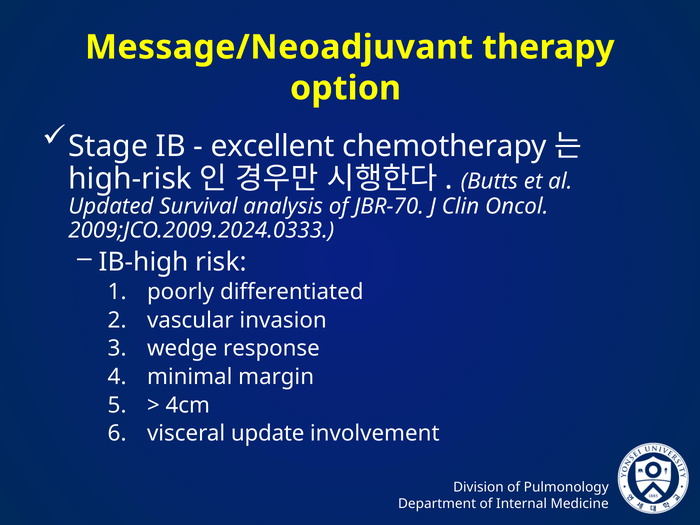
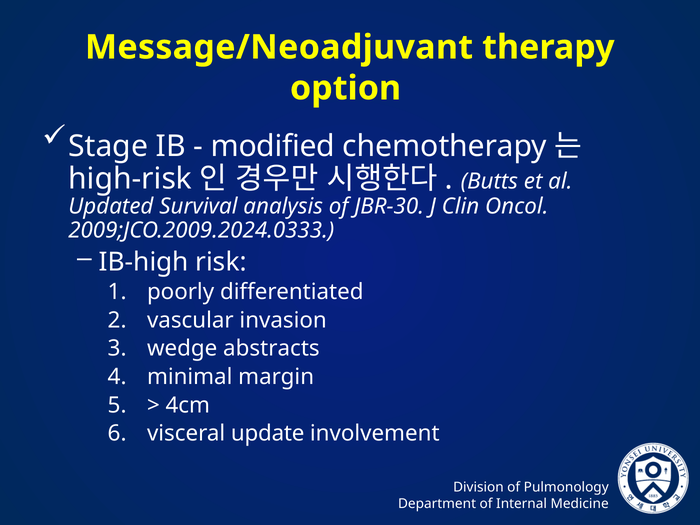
excellent: excellent -> modified (273, 146)
JBR-70: JBR-70 -> JBR-30 (389, 206)
response: response -> abstracts (271, 349)
